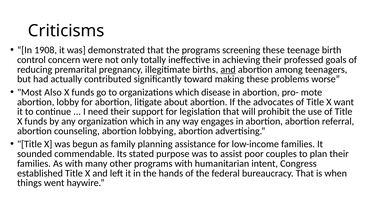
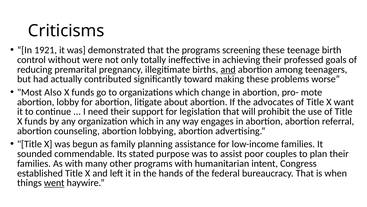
1908: 1908 -> 1921 (46, 50)
concern: concern -> without (64, 60)
disease: disease -> change (216, 92)
went underline: none -> present (54, 182)
